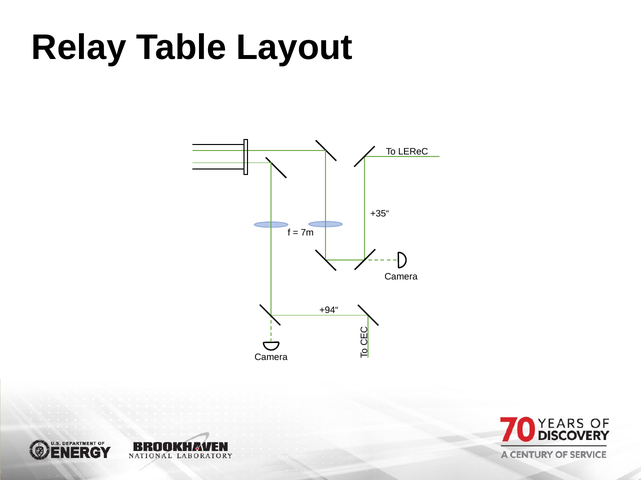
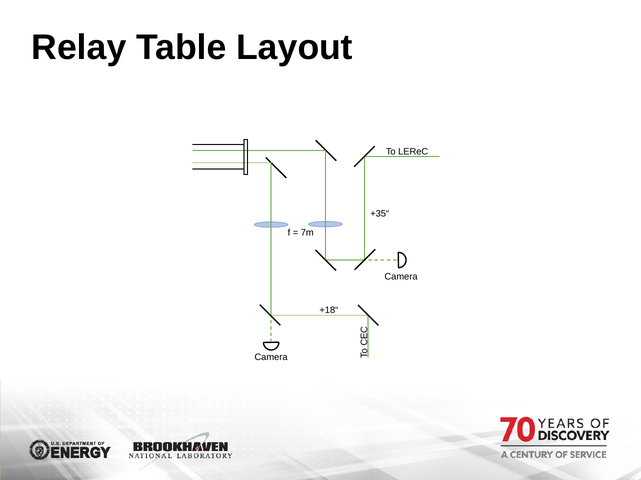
+94“: +94“ -> +18“ (329, 311)
